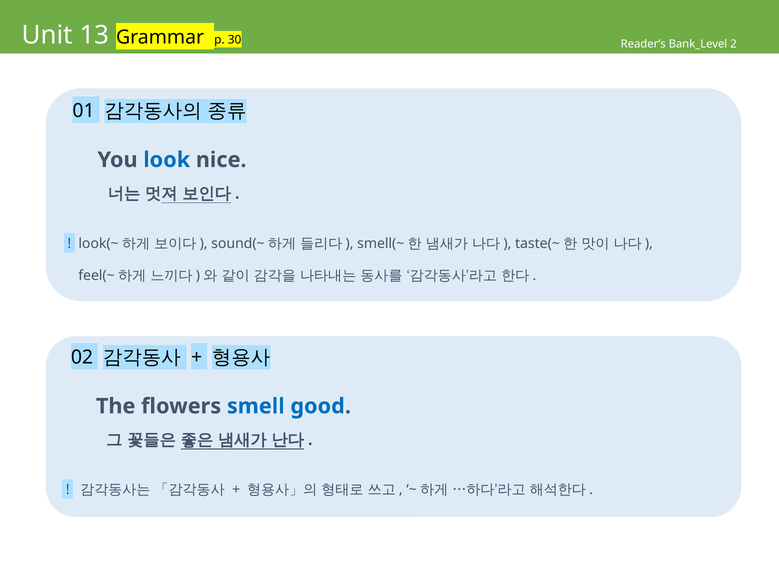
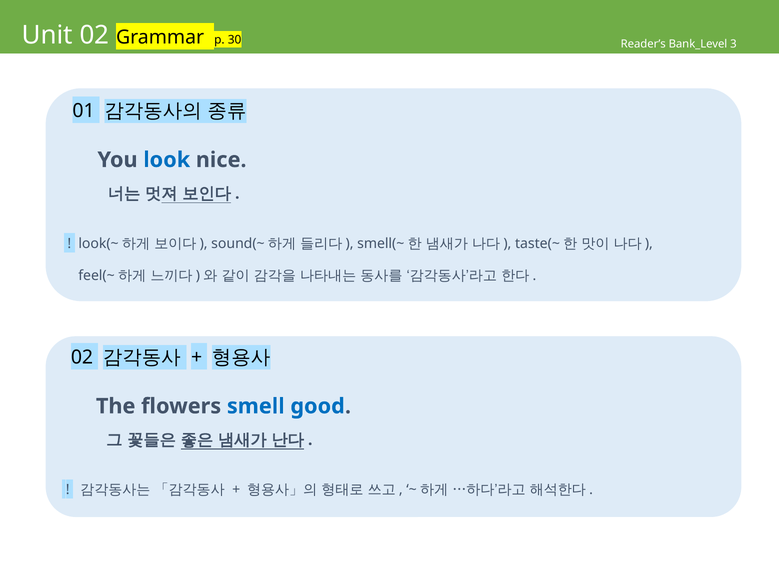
Unit 13: 13 -> 02 (94, 35)
2: 2 -> 3 (733, 44)
